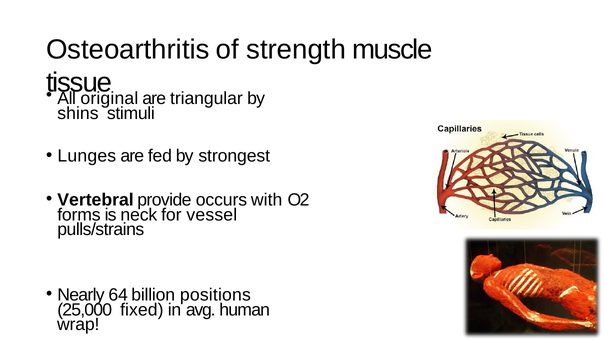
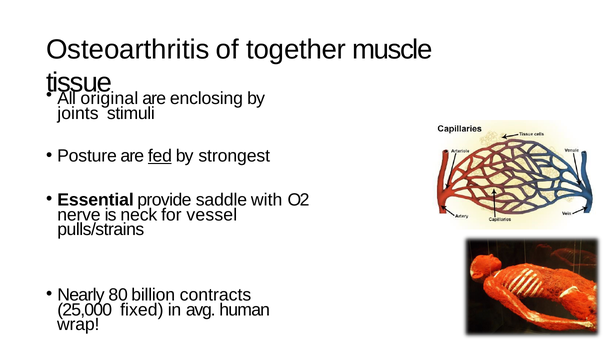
strength: strength -> together (296, 49)
triangular: triangular -> enclosing (206, 99)
shins: shins -> joints (78, 113)
Lunges: Lunges -> Posture (87, 156)
fed underline: none -> present (160, 156)
Vertebral: Vertebral -> Essential (96, 200)
occurs: occurs -> saddle (221, 200)
forms: forms -> nerve (79, 215)
64: 64 -> 80 (118, 295)
positions: positions -> contracts (215, 295)
